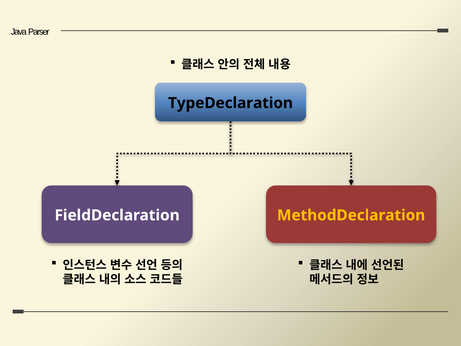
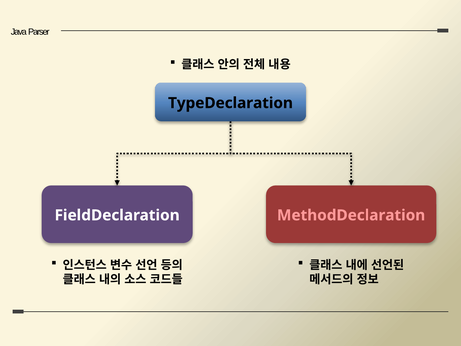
MethodDeclaration colour: yellow -> pink (351, 215)
